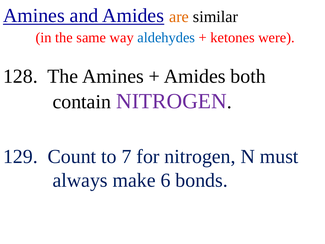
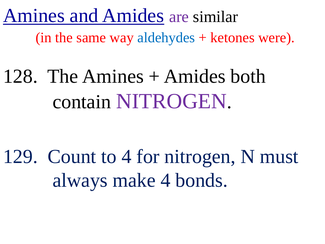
are colour: orange -> purple (179, 17)
to 7: 7 -> 4 (126, 156)
make 6: 6 -> 4 (166, 180)
